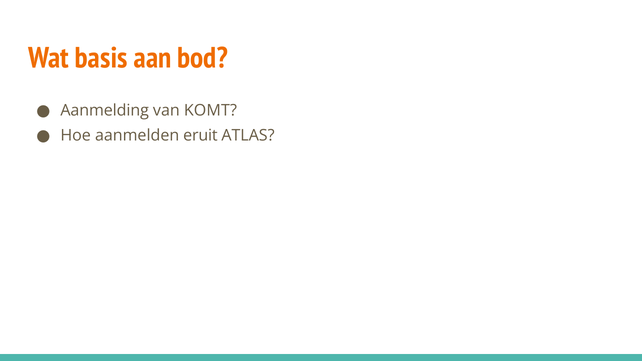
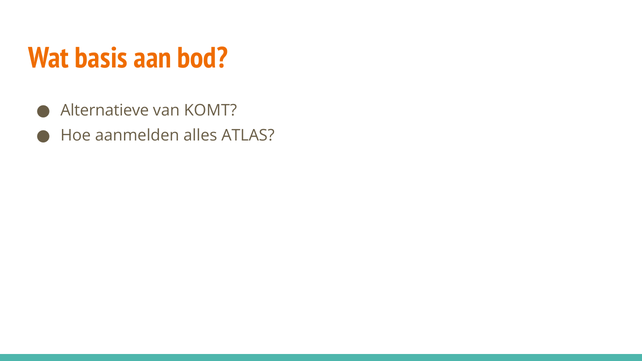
Aanmelding: Aanmelding -> Alternatieve (105, 110)
eruit: eruit -> alles (200, 136)
